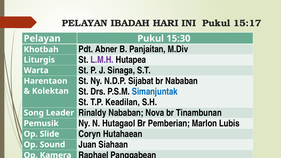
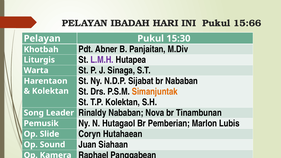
15:17: 15:17 -> 15:66 (247, 23)
Simanjuntak colour: blue -> orange (155, 92)
T.P Keadilan: Keadilan -> Kolektan (123, 102)
